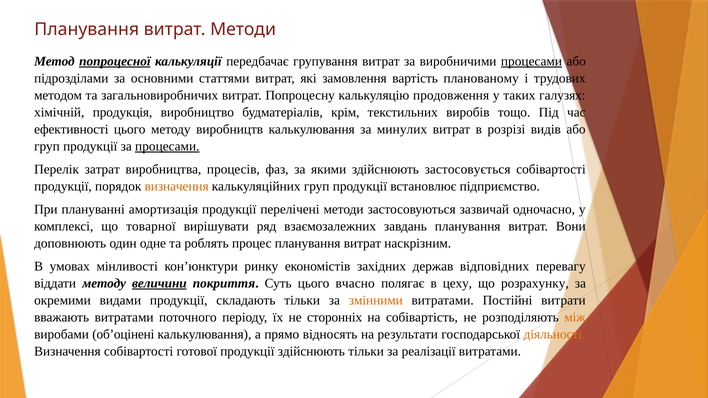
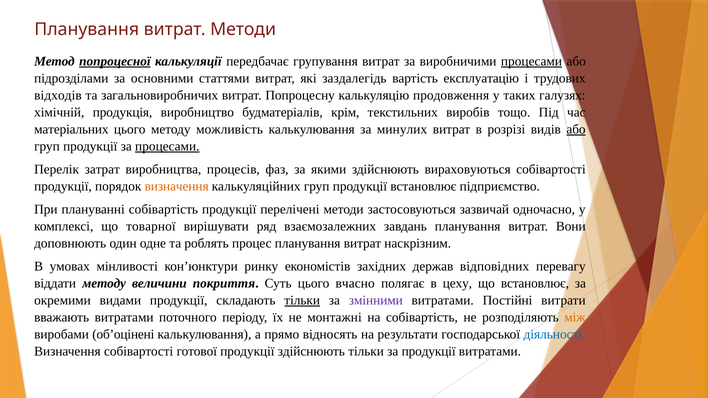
замовлення: замовлення -> заздалегідь (354, 78)
планованому: планованому -> експлуатацію (481, 78)
методом: методом -> відходів (58, 95)
ефективності: ефективності -> матеріальних (71, 129)
виробництв: виробництв -> можливість (230, 129)
або underline: none -> present (576, 129)
застосовується: застосовується -> вираховуються (468, 169)
плануванні амортизація: амортизація -> собівартість (163, 209)
величини underline: present -> none (159, 283)
що розрахунку: розрахунку -> встановлює (535, 283)
тільки underline: none -> present (302, 300)
змінними colour: orange -> purple (376, 300)
сторонніх: сторонніх -> монтажні (335, 318)
діяльності colour: orange -> blue (555, 335)
за реалізації: реалізації -> продукції (429, 352)
